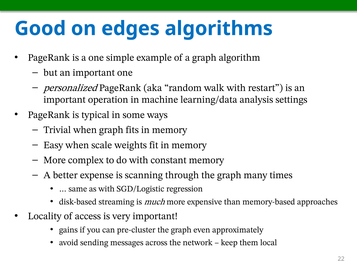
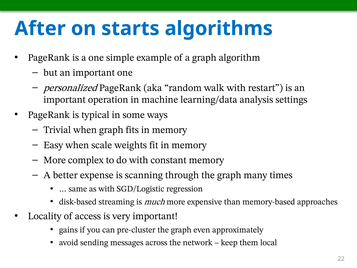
Good: Good -> After (40, 28)
edges: edges -> starts (130, 28)
